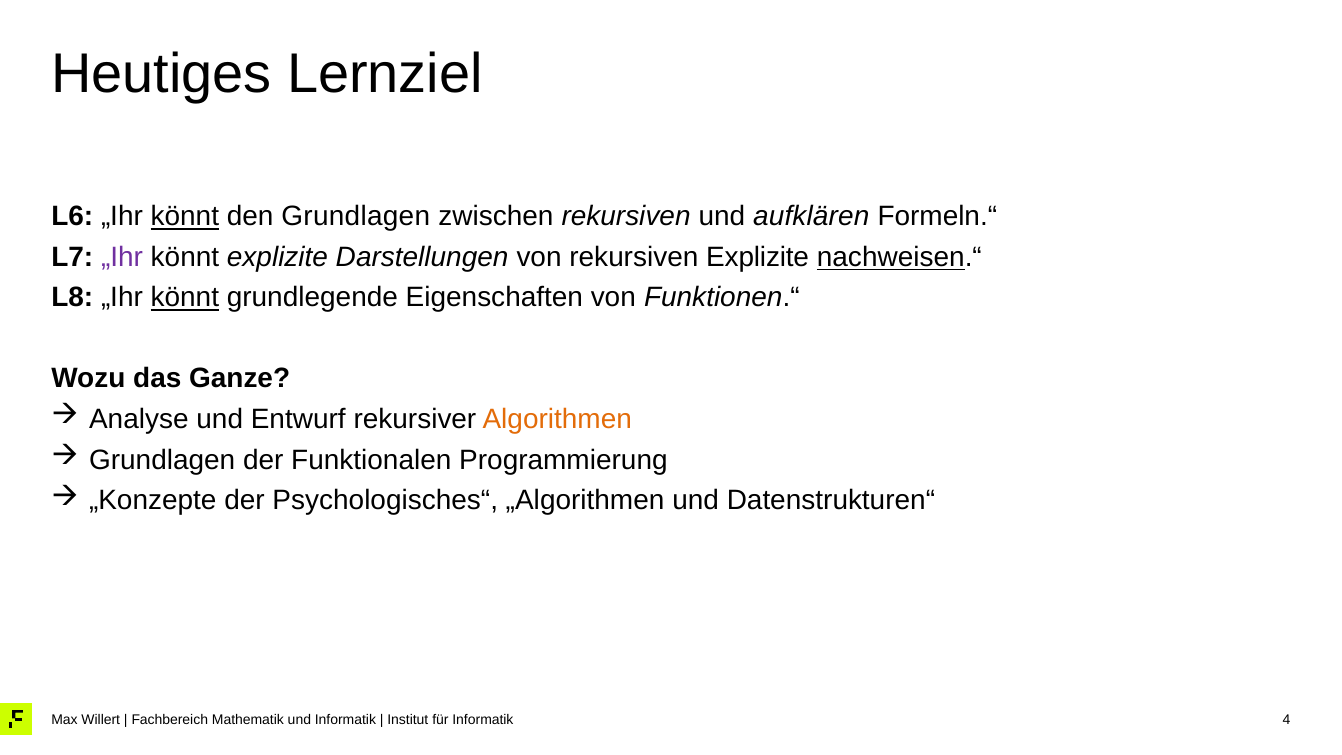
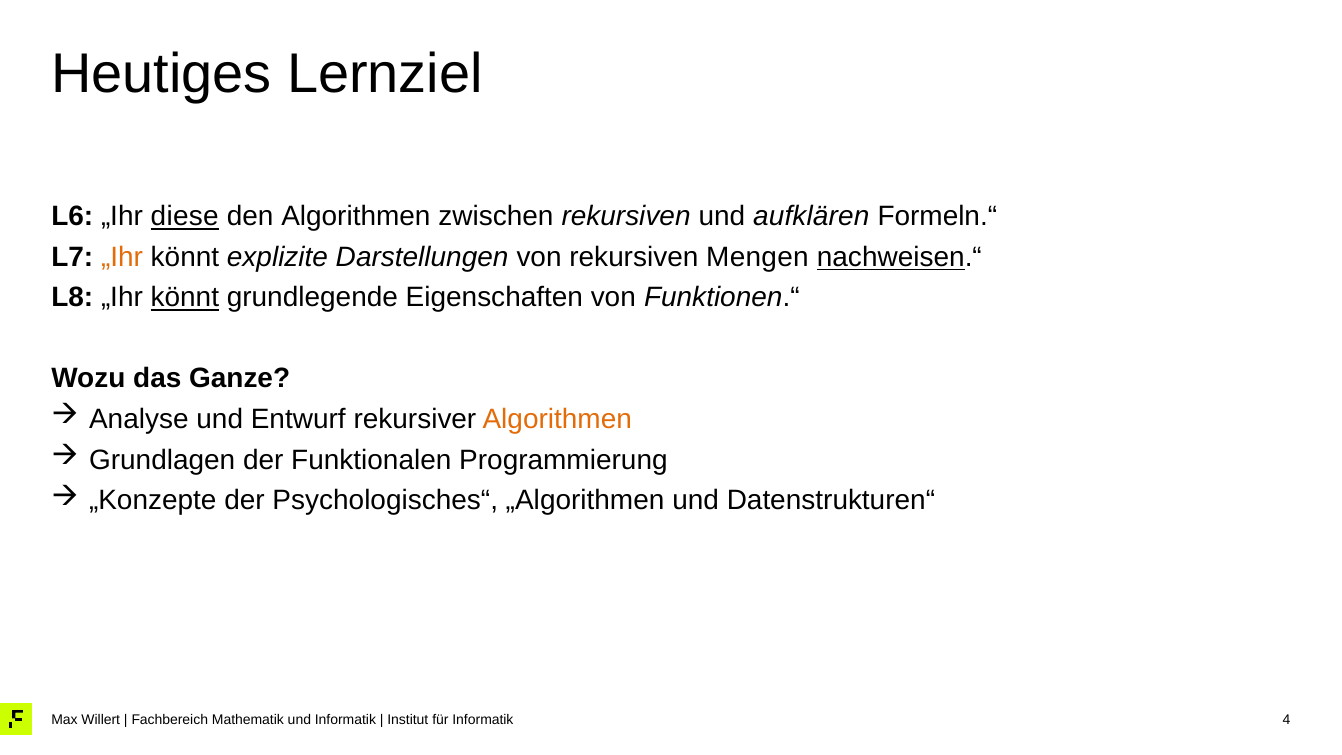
L6 „Ihr könnt: könnt -> diese (185, 216)
den Grundlagen: Grundlagen -> Algorithmen (356, 216)
„Ihr colour: purple -> orange (122, 257)
rekursiven Explizite: Explizite -> Mengen (757, 257)
